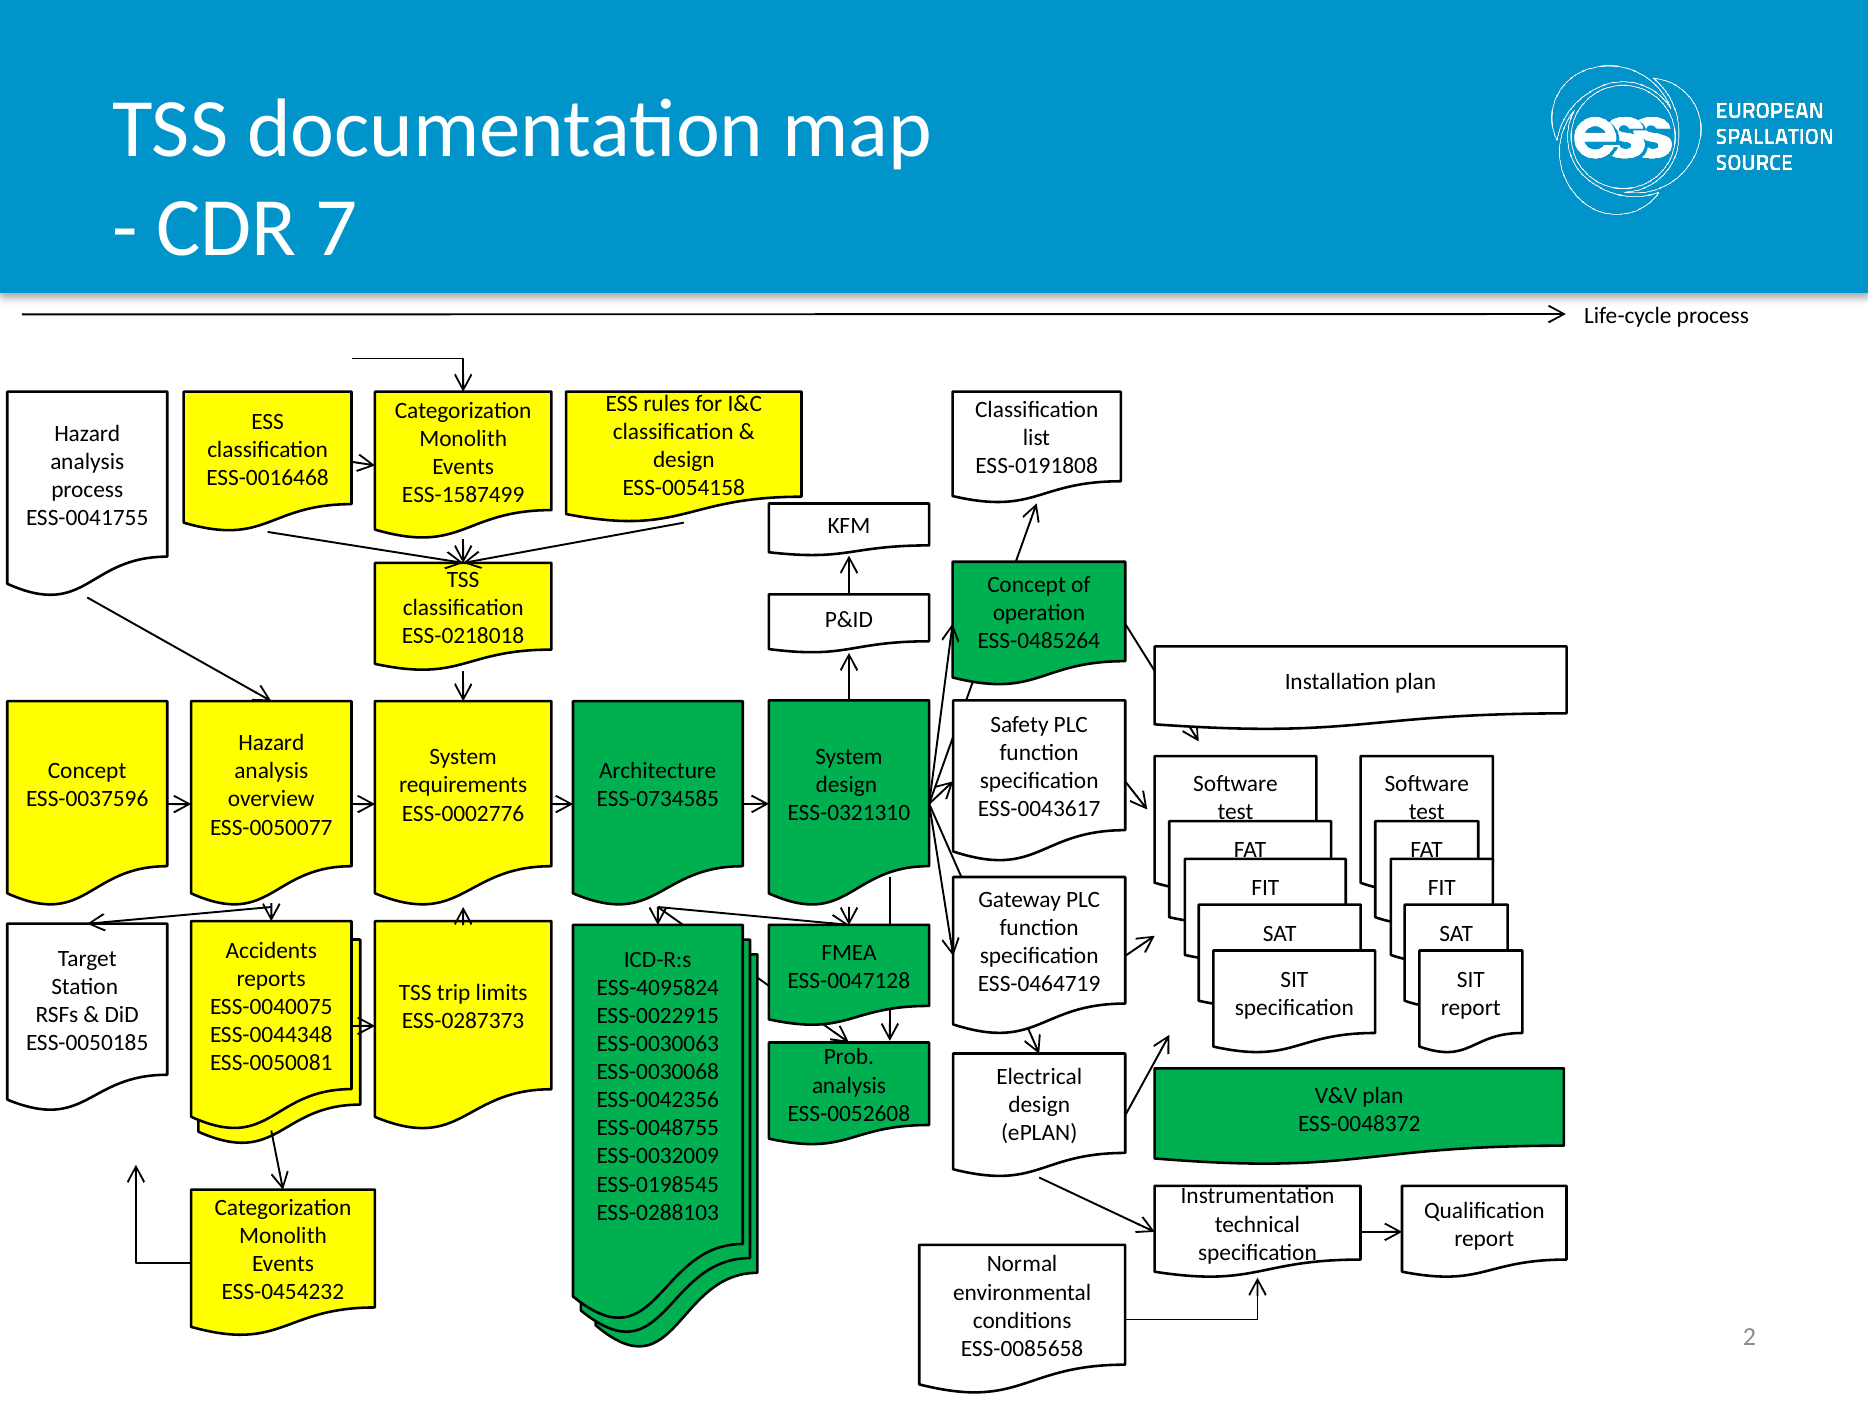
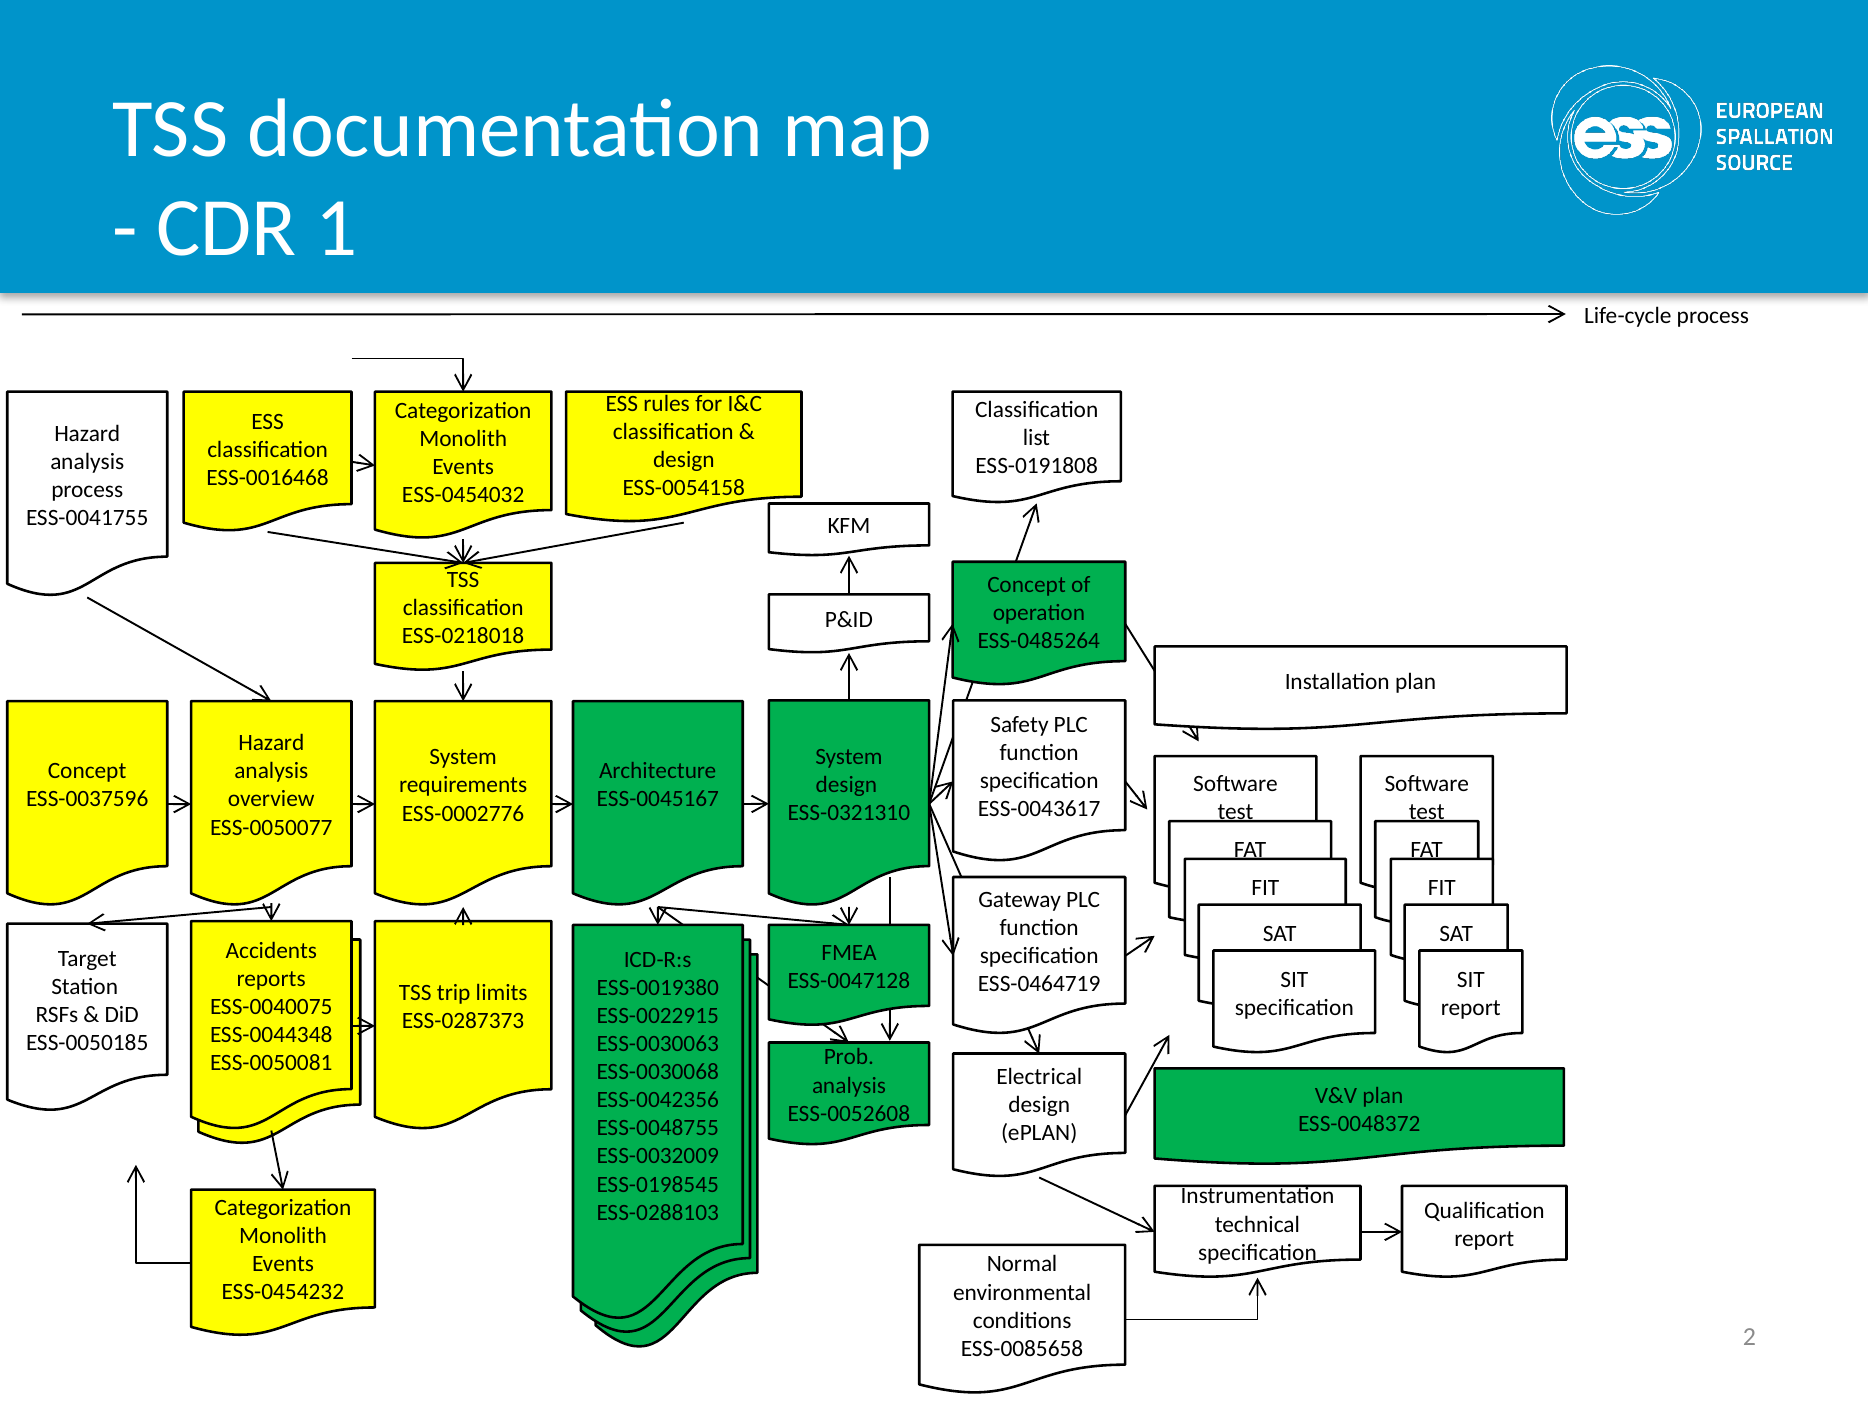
7: 7 -> 1 (336, 228)
ESS-1587499: ESS-1587499 -> ESS-0454032 (463, 495)
ESS-0734585: ESS-0734585 -> ESS-0045167 (658, 799)
ESS-4095824: ESS-4095824 -> ESS-0019380 (658, 988)
